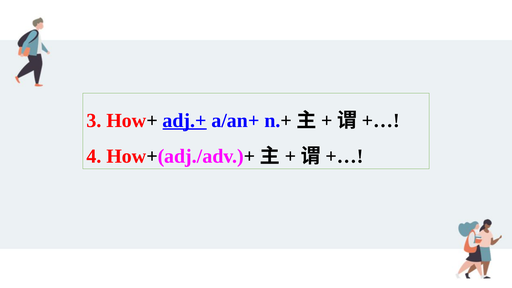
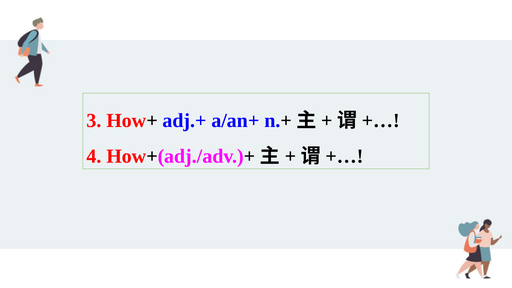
adj.+ underline: present -> none (185, 120)
